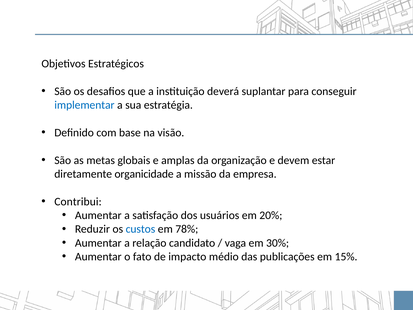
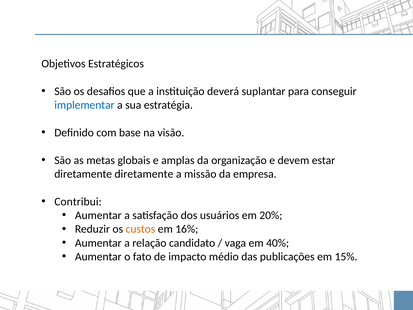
diretamente organicidade: organicidade -> diretamente (144, 174)
custos colour: blue -> orange (140, 229)
78%: 78% -> 16% (187, 229)
30%: 30% -> 40% (278, 243)
